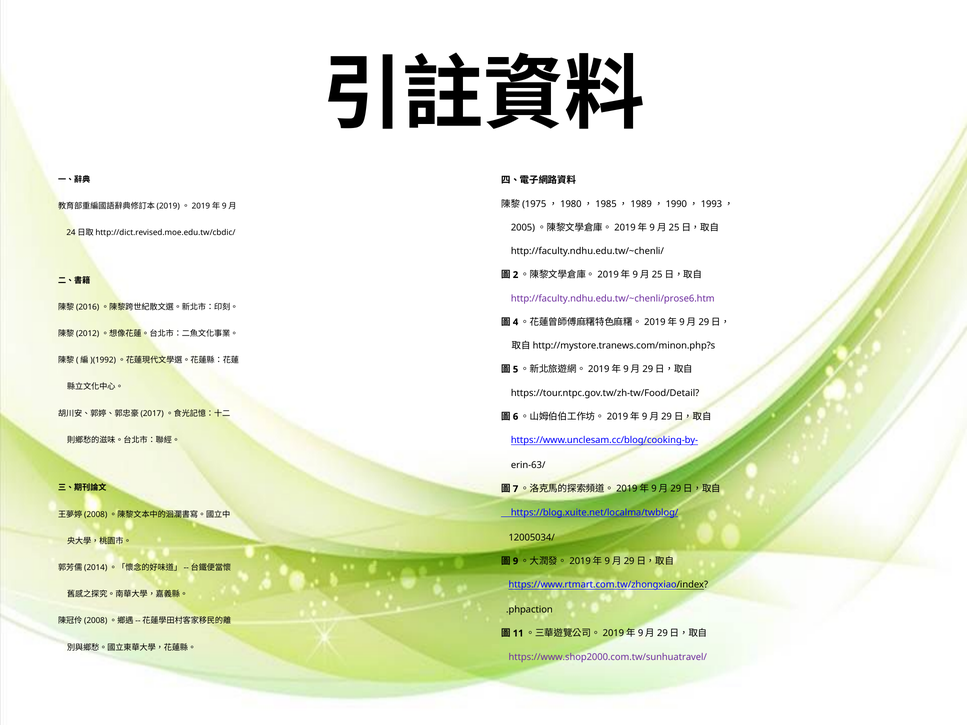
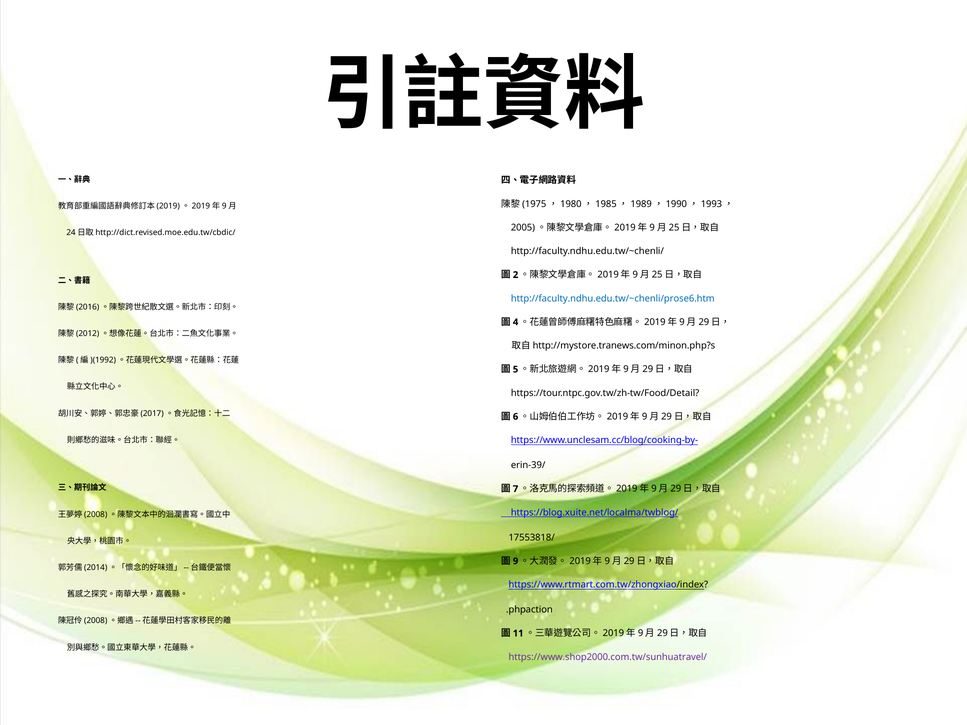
http://faculty.ndhu.edu.tw/~chenli/prose6.htm colour: purple -> blue (613, 299)
erin-63/: erin-63/ -> erin-39/ (528, 465)
12005034/: 12005034/ -> 17553818/ (532, 538)
